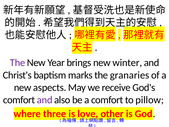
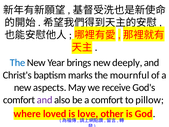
The colour: purple -> blue (18, 63)
winter: winter -> deeply (127, 63)
granaries: granaries -> mournful (130, 75)
three: three -> loved (55, 114)
